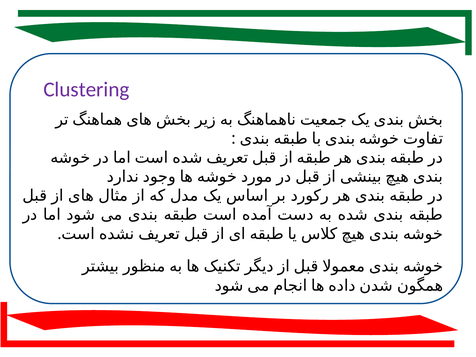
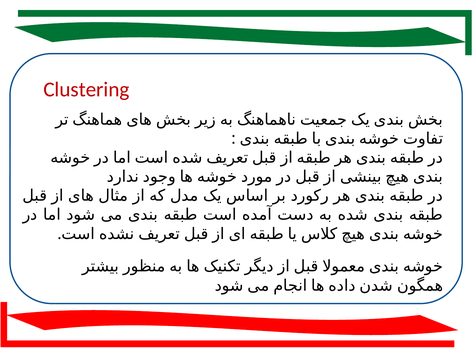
Clustering colour: purple -> red (86, 90)
